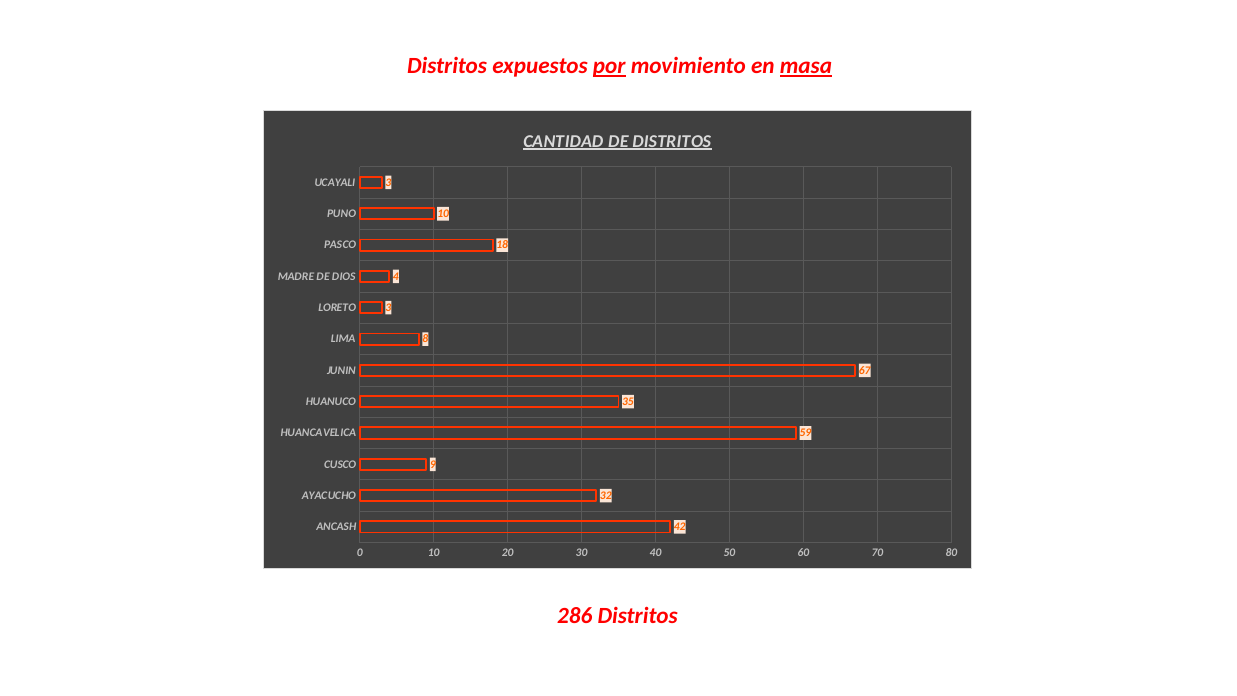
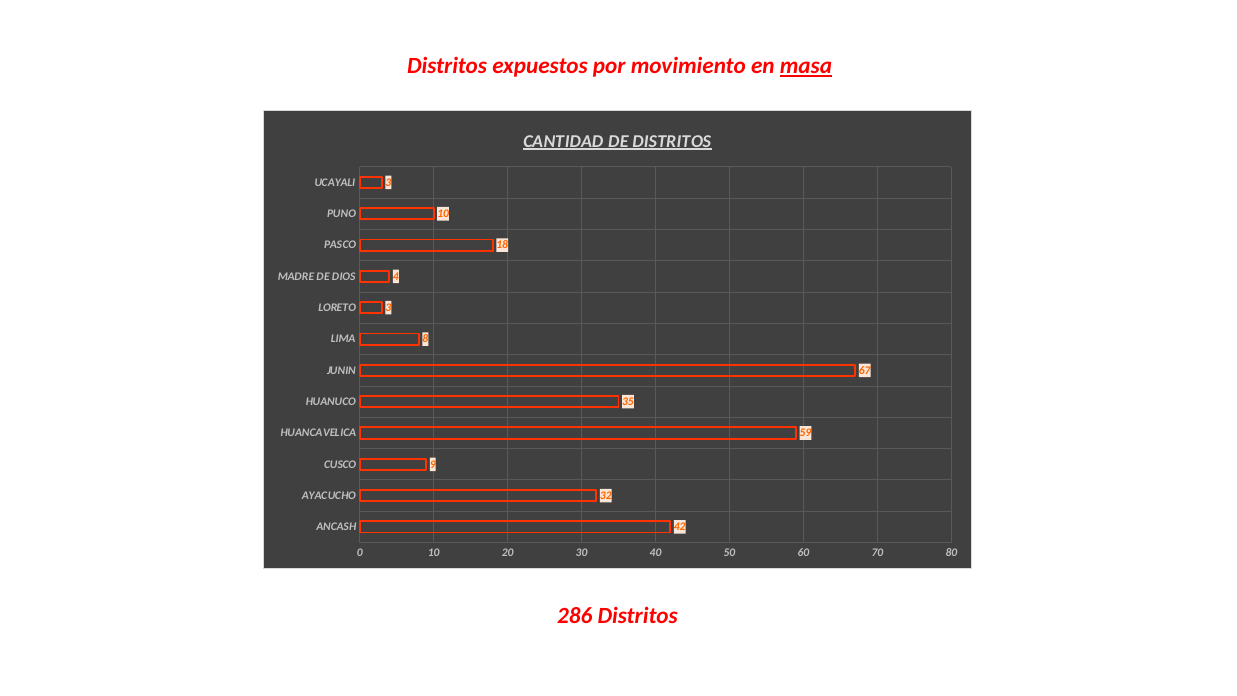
por underline: present -> none (609, 66)
